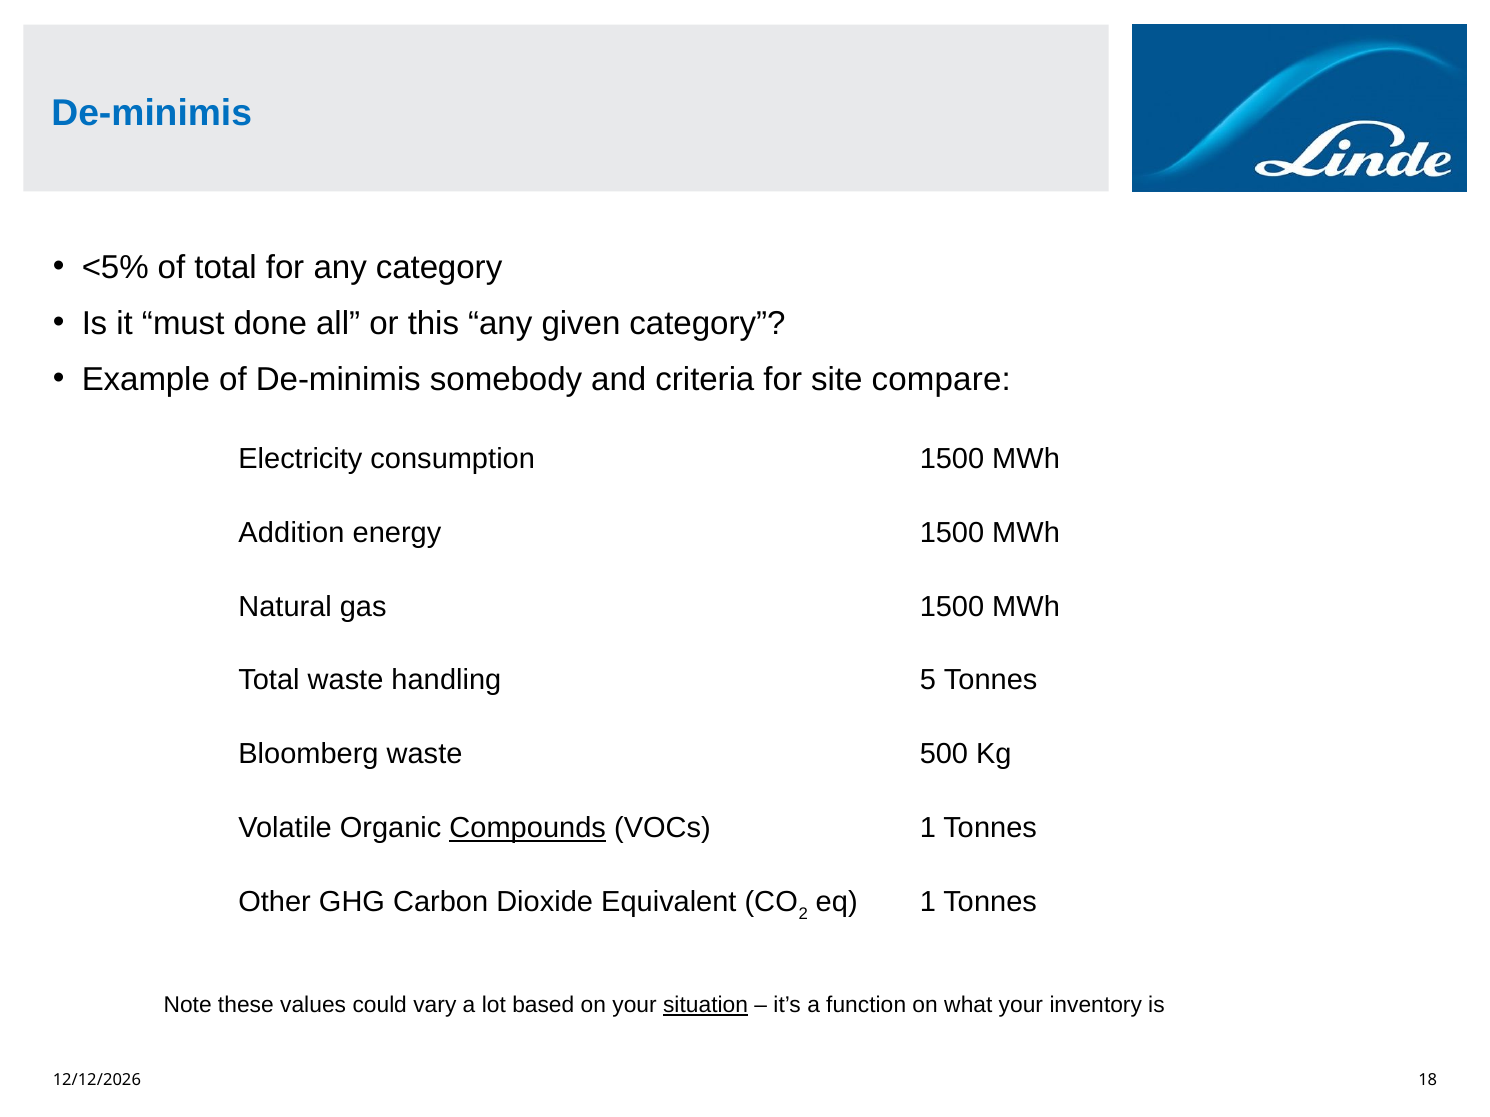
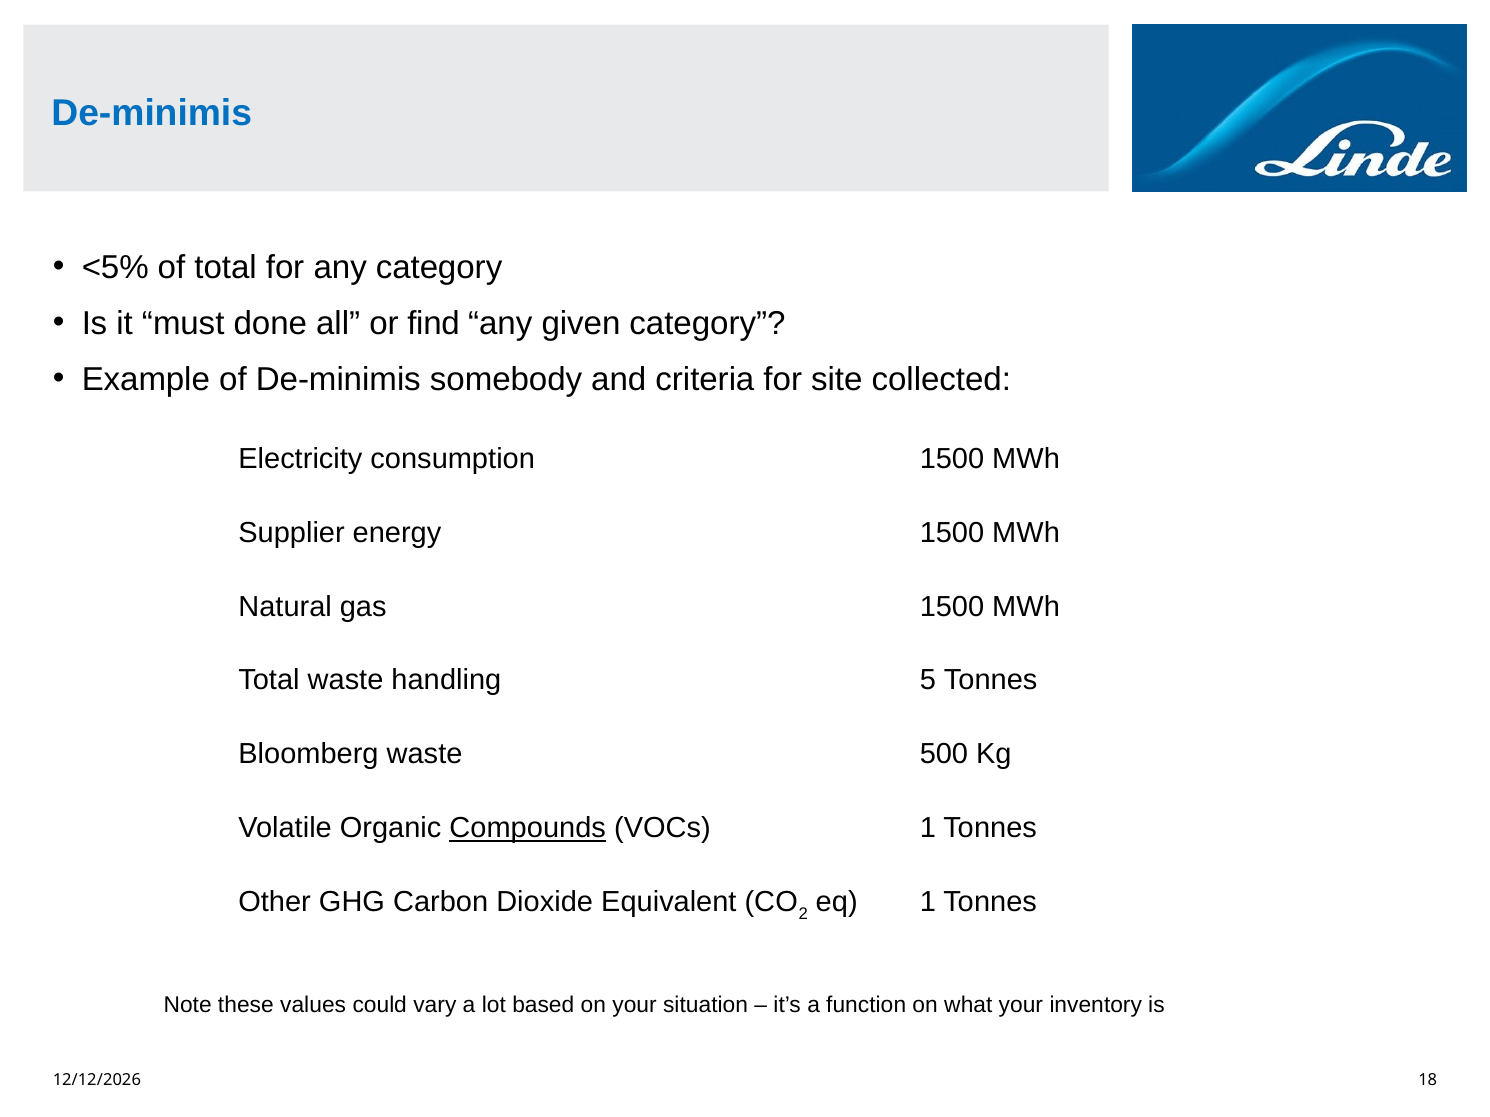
this: this -> find (434, 324)
compare: compare -> collected (941, 380)
Addition: Addition -> Supplier (292, 533)
situation underline: present -> none (706, 1006)
